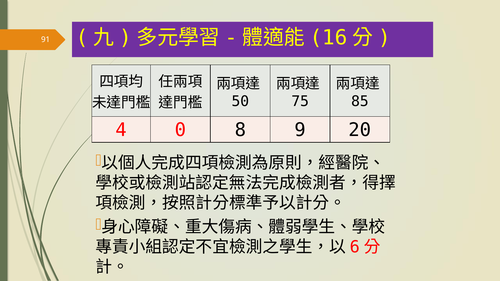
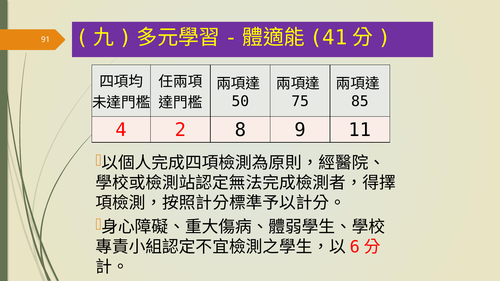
16: 16 -> 41 (328, 38)
0: 0 -> 2 (181, 130)
20: 20 -> 11 (360, 130)
